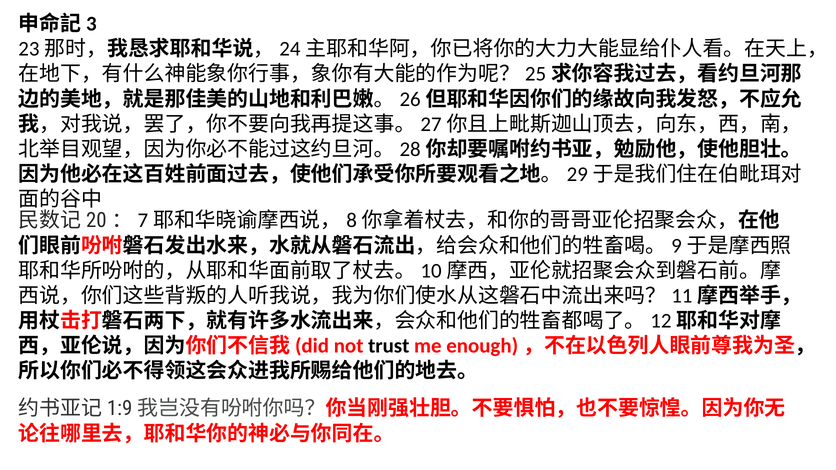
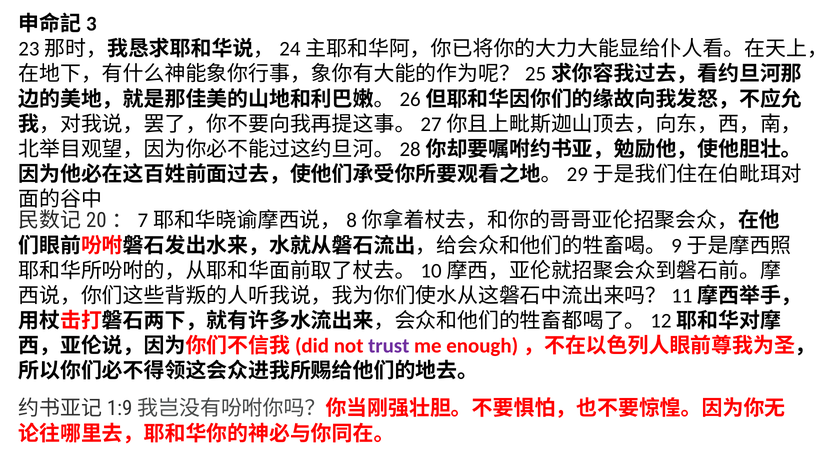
trust colour: black -> purple (389, 346)
